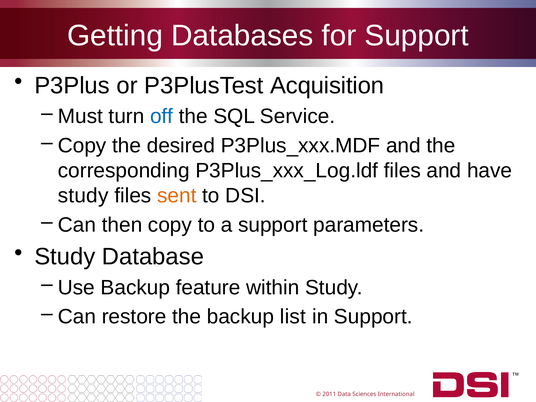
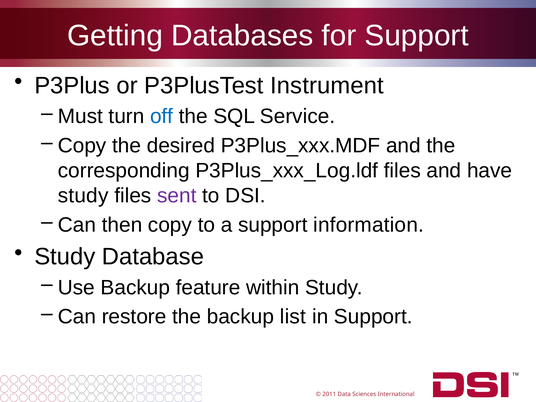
Acquisition: Acquisition -> Instrument (327, 86)
sent colour: orange -> purple (177, 196)
parameters: parameters -> information (369, 225)
